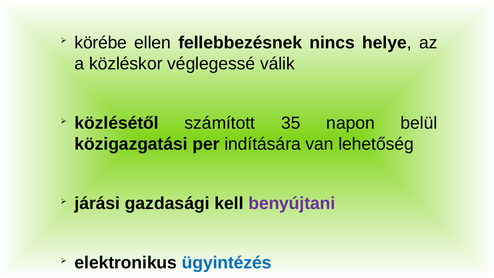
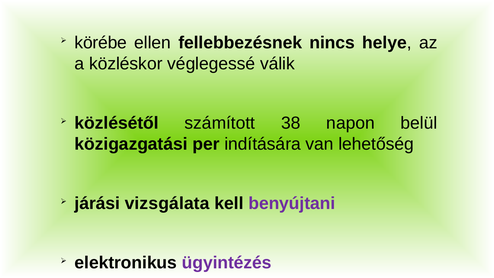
35: 35 -> 38 (291, 123)
gazdasági: gazdasági -> vizsgálata (167, 203)
ügyintézés colour: blue -> purple (227, 263)
